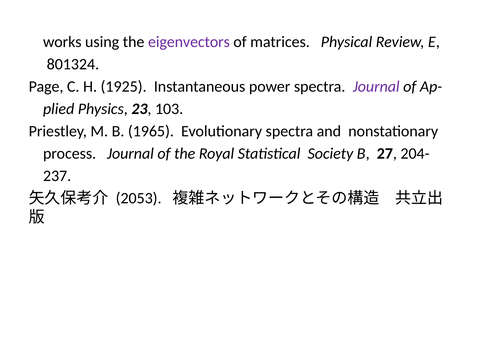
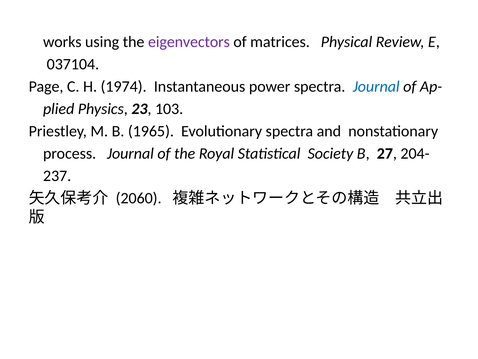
801324: 801324 -> 037104 (73, 64)
1925: 1925 -> 1974 (124, 86)
Journal colour: purple -> blue (376, 86)
2053: 2053 -> 2060 (139, 198)
